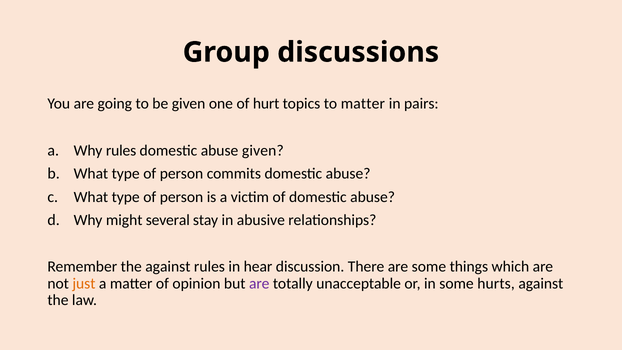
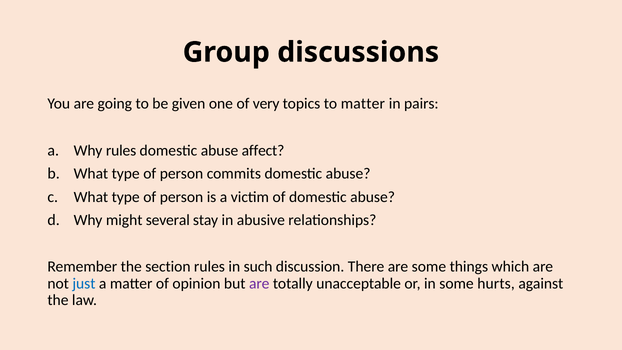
hurt: hurt -> very (266, 104)
abuse given: given -> affect (263, 150)
the against: against -> section (168, 267)
hear: hear -> such (258, 267)
just colour: orange -> blue (84, 283)
